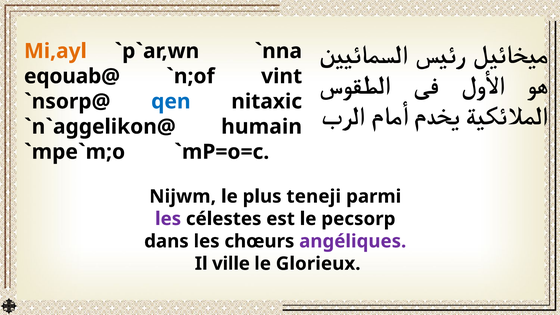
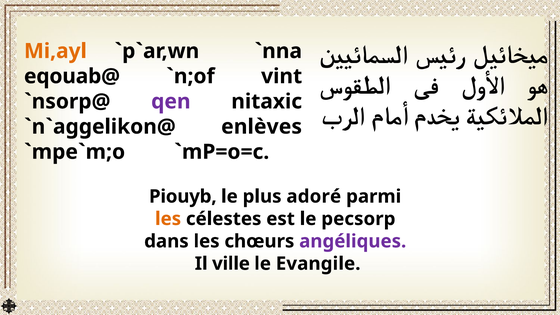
qen colour: blue -> purple (171, 101)
humain: humain -> enlèves (262, 127)
Nijwm: Nijwm -> Piouyb (183, 196)
teneji: teneji -> adoré (314, 196)
les colour: purple -> orange (168, 219)
Glorieux: Glorieux -> Evangile (318, 264)
